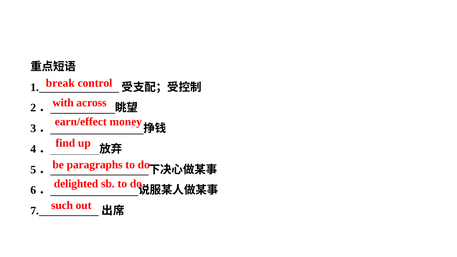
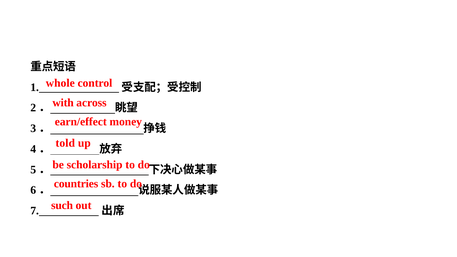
break: break -> whole (60, 83)
find: find -> told (65, 143)
paragraphs: paragraphs -> scholarship (95, 165)
delighted: delighted -> countries (76, 184)
